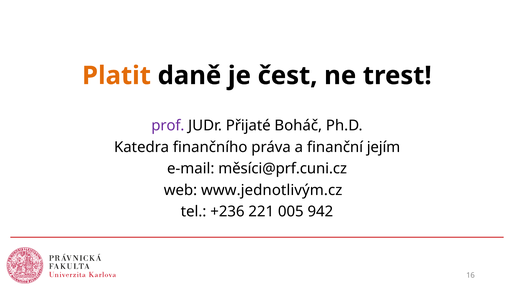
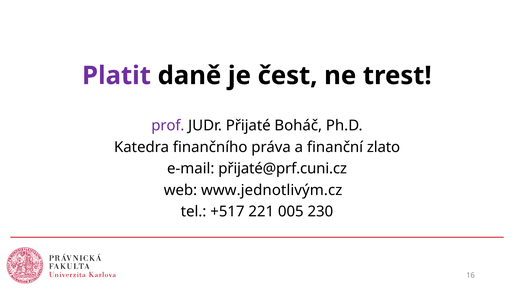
Platit colour: orange -> purple (116, 76)
jejím: jejím -> zlato (384, 147)
měsíci@prf.cuni.cz: měsíci@prf.cuni.cz -> přijaté@prf.cuni.cz (283, 169)
+236: +236 -> +517 (227, 212)
942: 942 -> 230 (320, 212)
